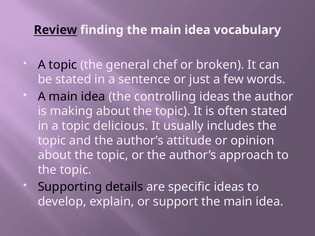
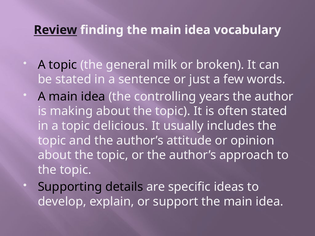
chef: chef -> milk (165, 65)
controlling ideas: ideas -> years (215, 97)
